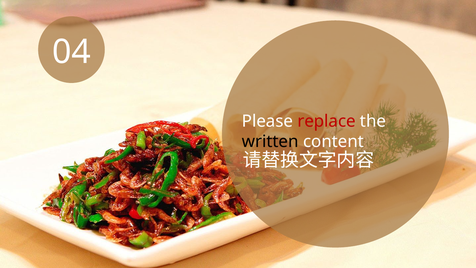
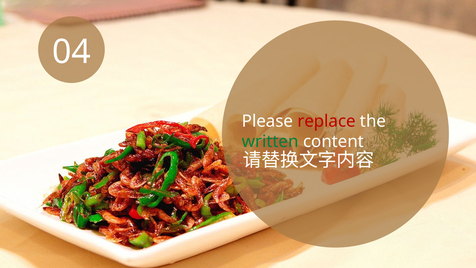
written colour: black -> green (270, 141)
